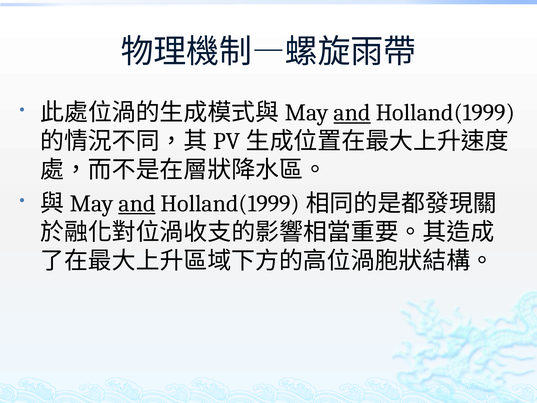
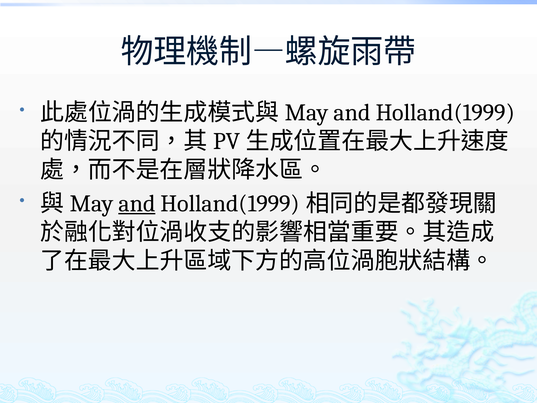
and underline: present -> none (352, 113)
